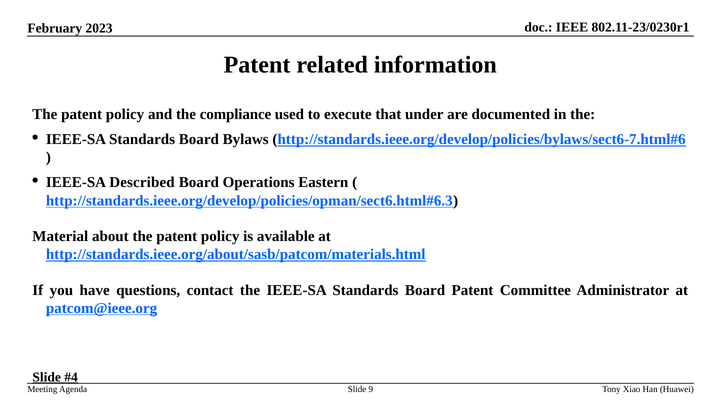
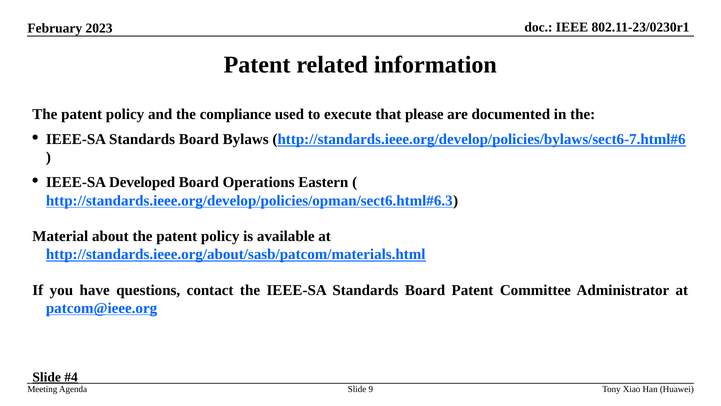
under: under -> please (424, 114)
Described: Described -> Developed (142, 182)
